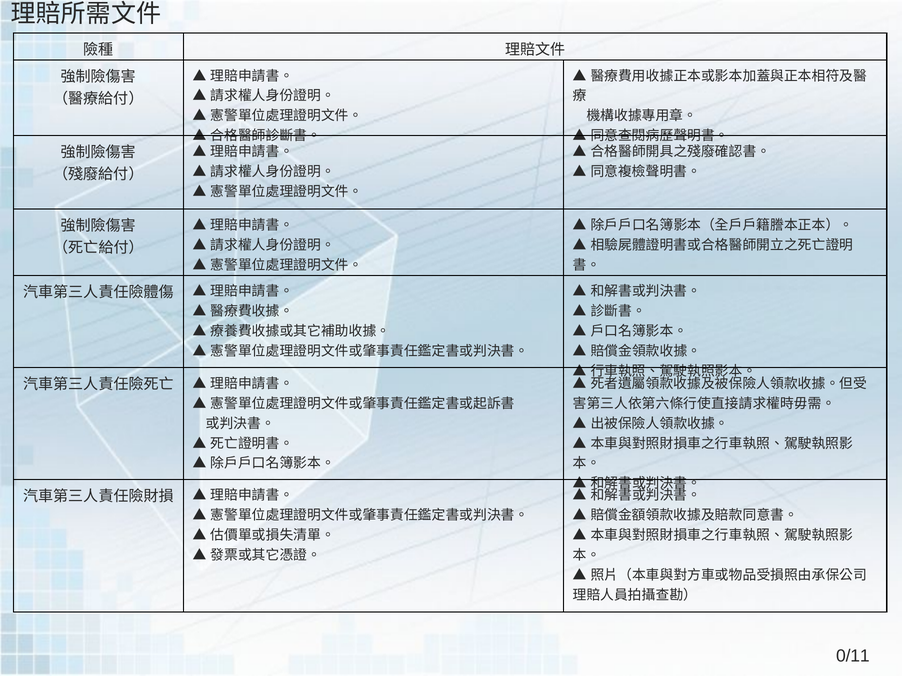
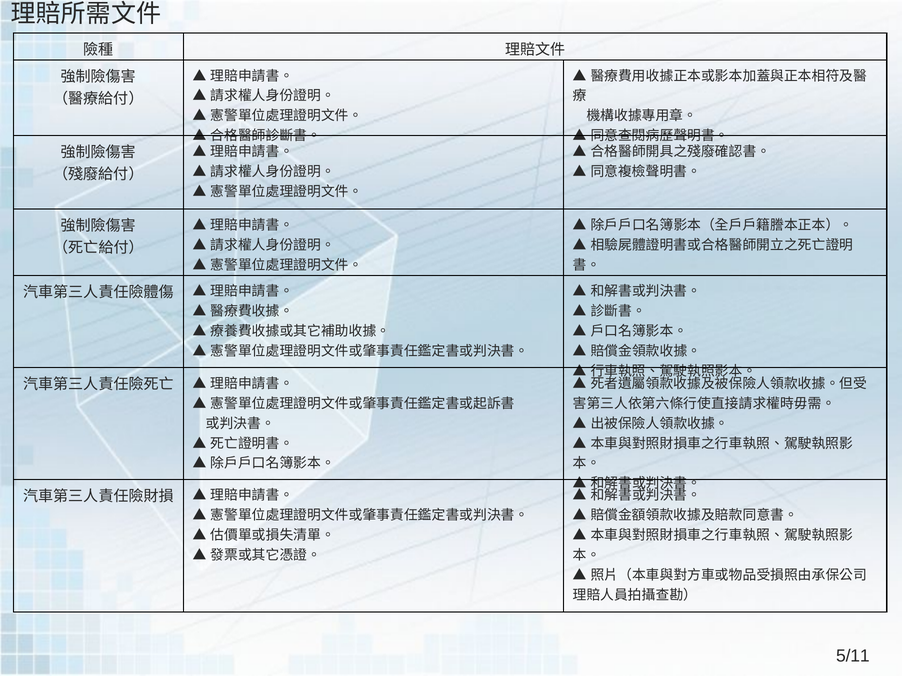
0/11: 0/11 -> 5/11 (853, 657)
